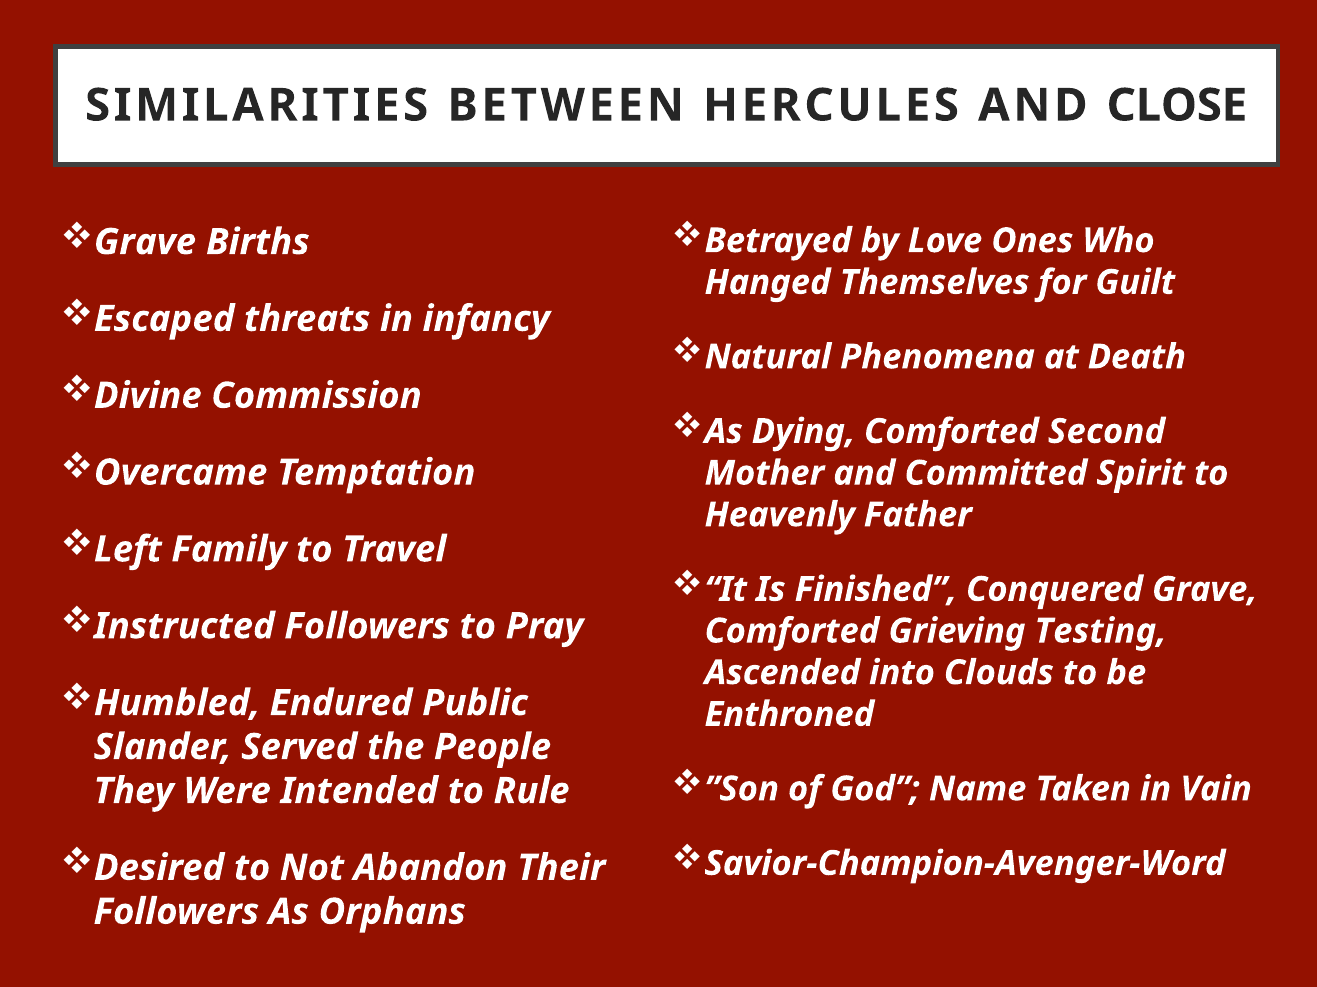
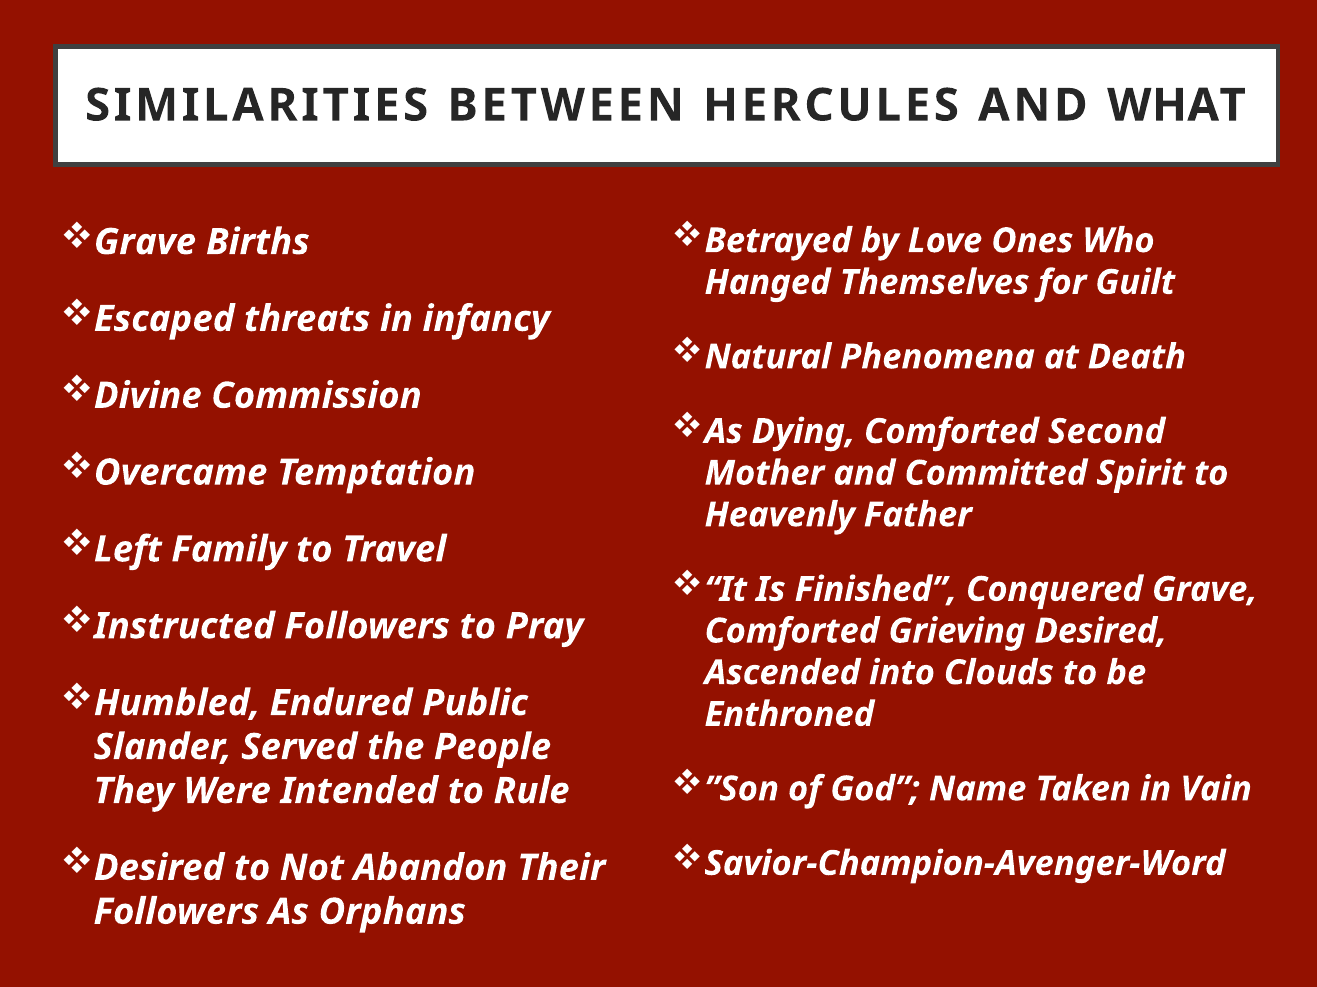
CLOSE: CLOSE -> WHAT (1177, 106)
Grieving Testing: Testing -> Desired (1101, 632)
